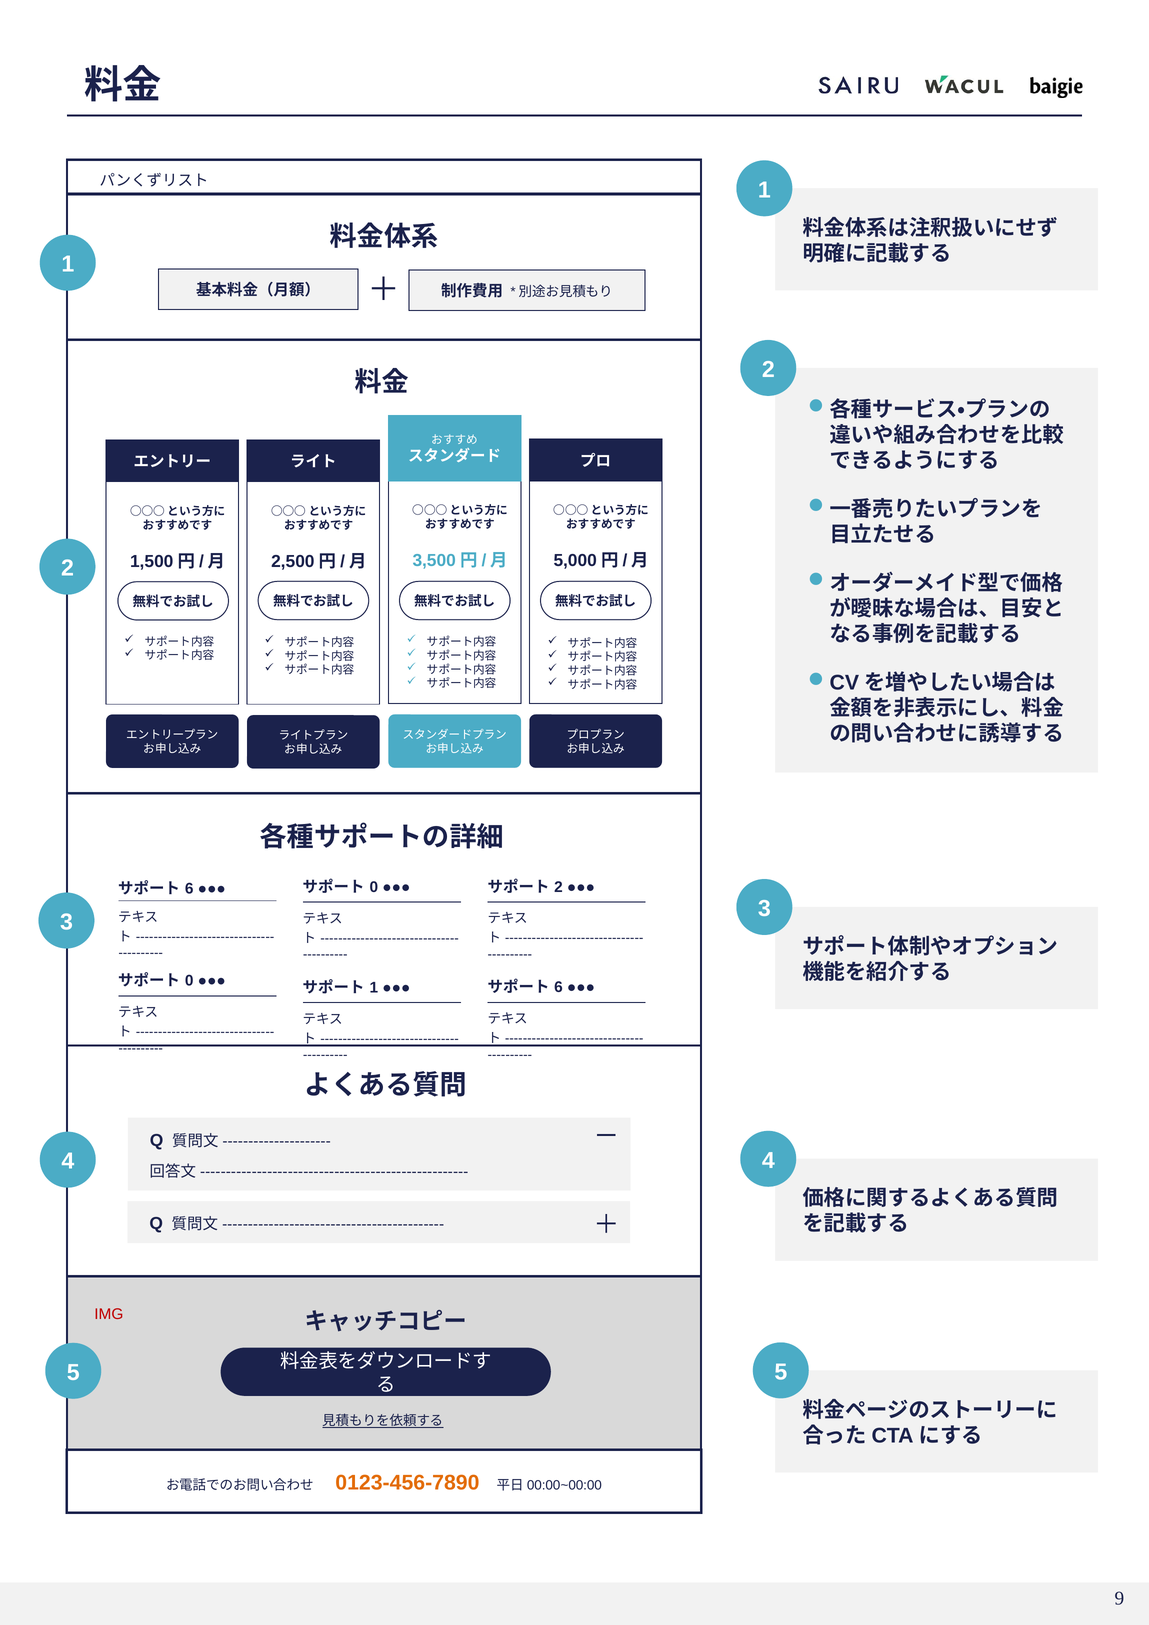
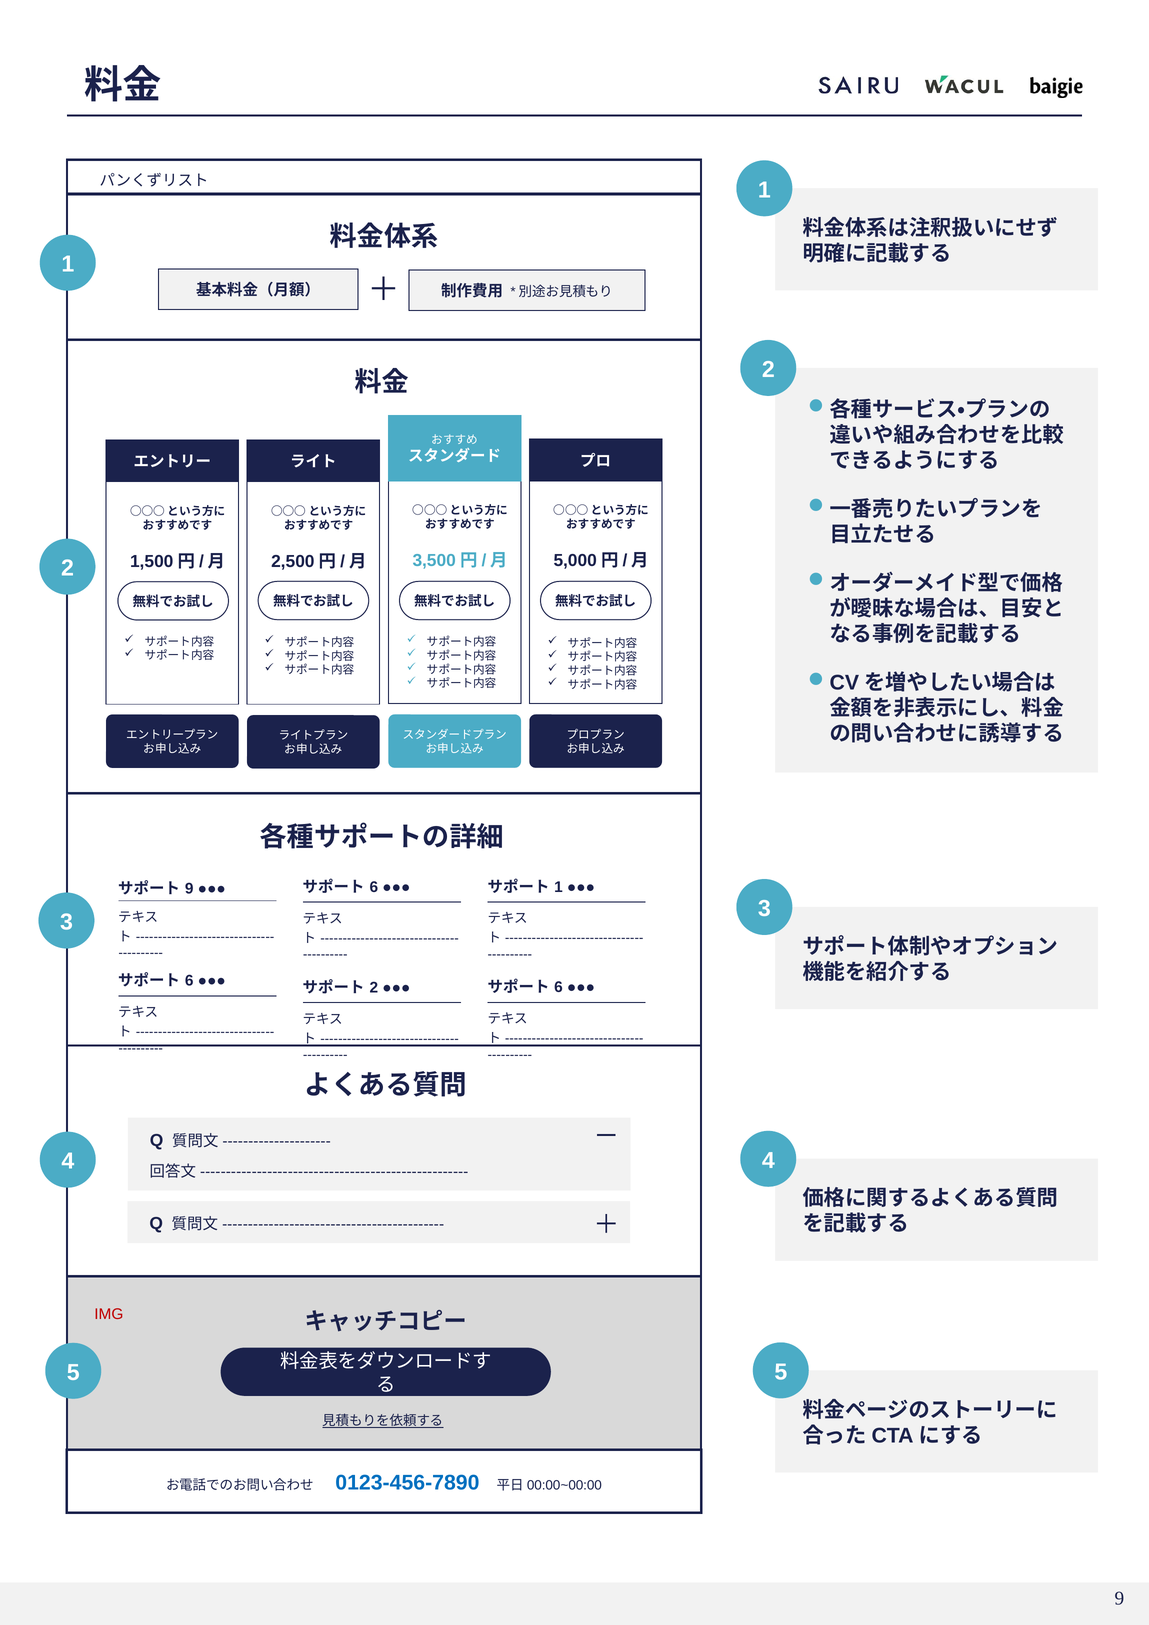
2: 2 -> 1 (558, 887)
0: 0 -> 6 (374, 887)
6: 6 -> 9 (189, 888)
0: 0 -> 6 (189, 981)
1: 1 -> 2 (374, 988)
0123-456-7890 colour: orange -> blue (407, 1483)
